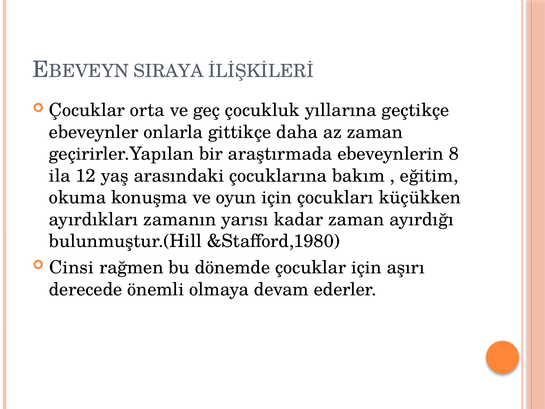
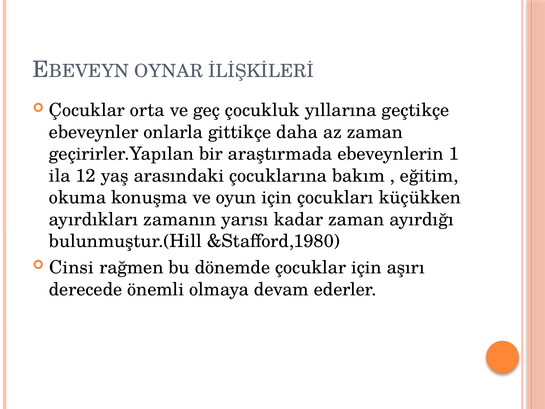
SIRAYA: SIRAYA -> OYNAR (168, 71)
8: 8 -> 1 (454, 154)
